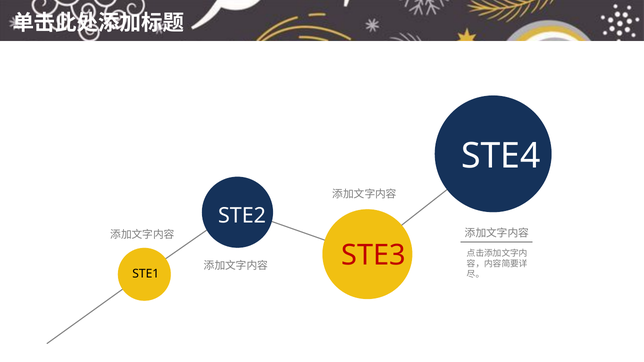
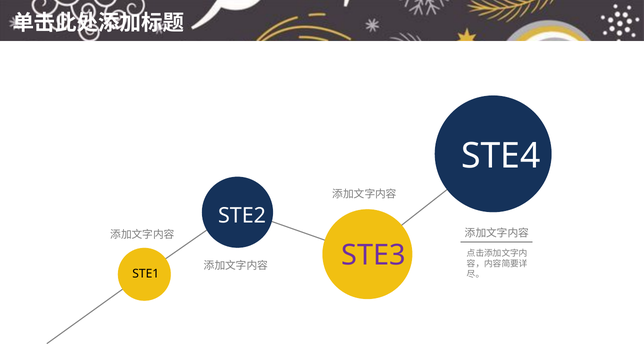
STE3 colour: red -> purple (374, 255)
